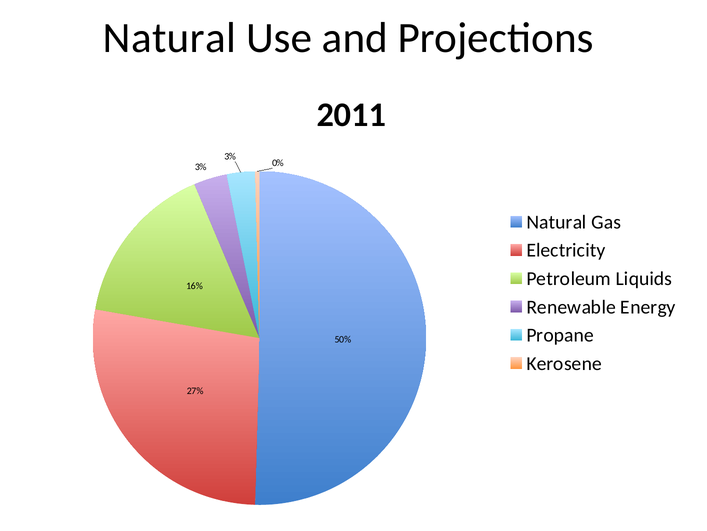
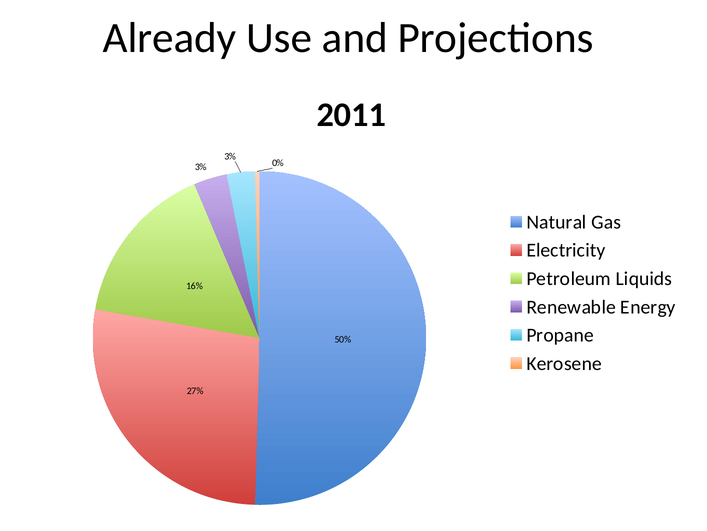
Natural: Natural -> Already (170, 38)
